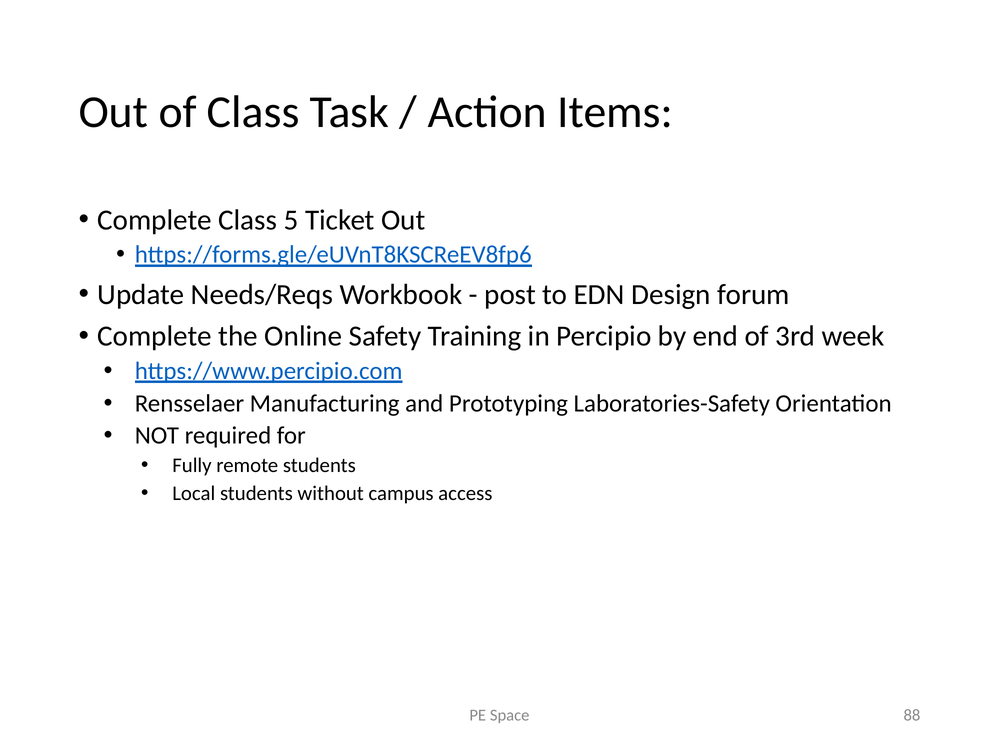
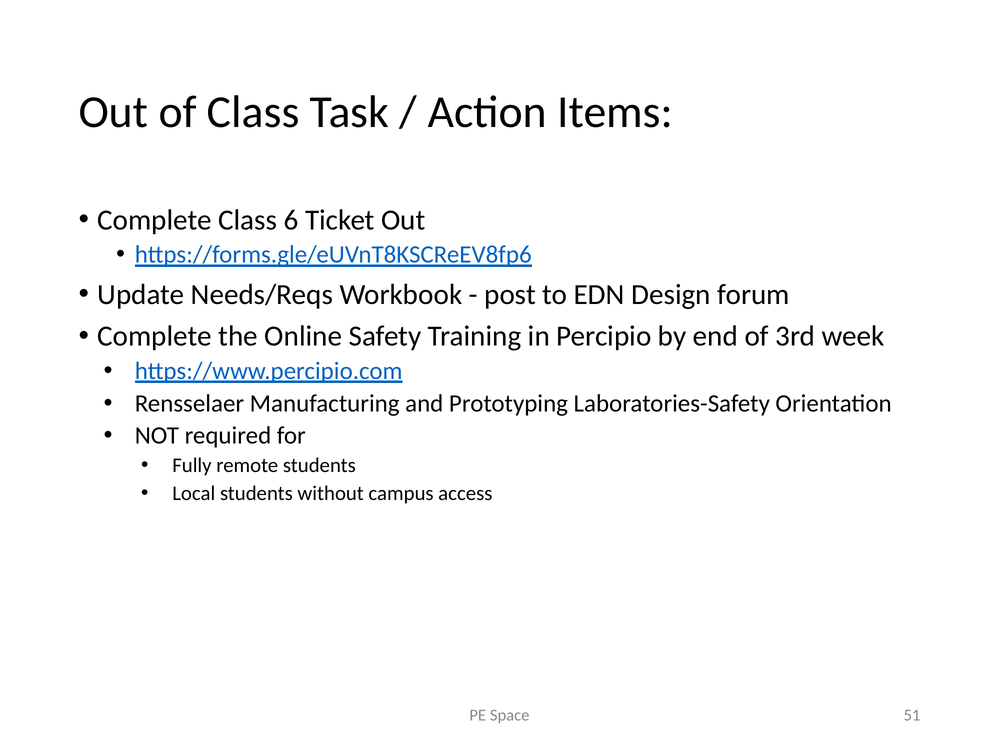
5: 5 -> 6 (291, 220)
88: 88 -> 51 (912, 715)
